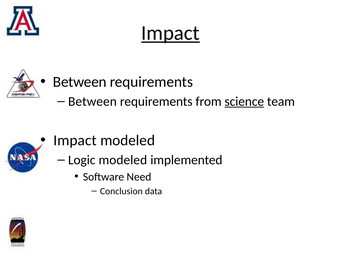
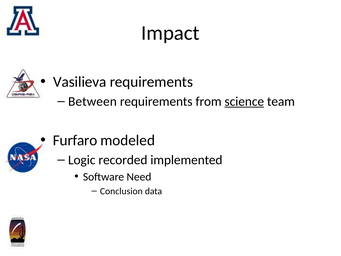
Impact underline: present -> none (170, 33)
Between: Between -> Vasilieva (80, 82)
Impact: Impact -> Furfaro (75, 140)
Logic modeled: modeled -> recorded (123, 160)
